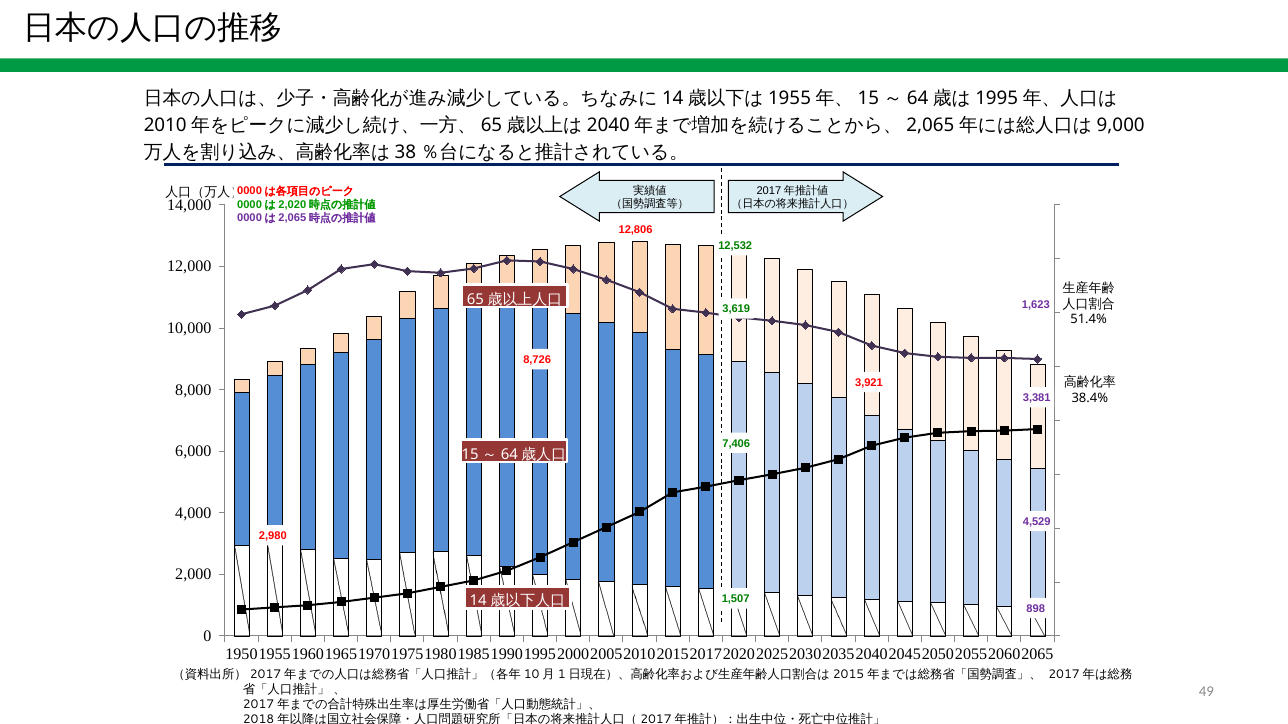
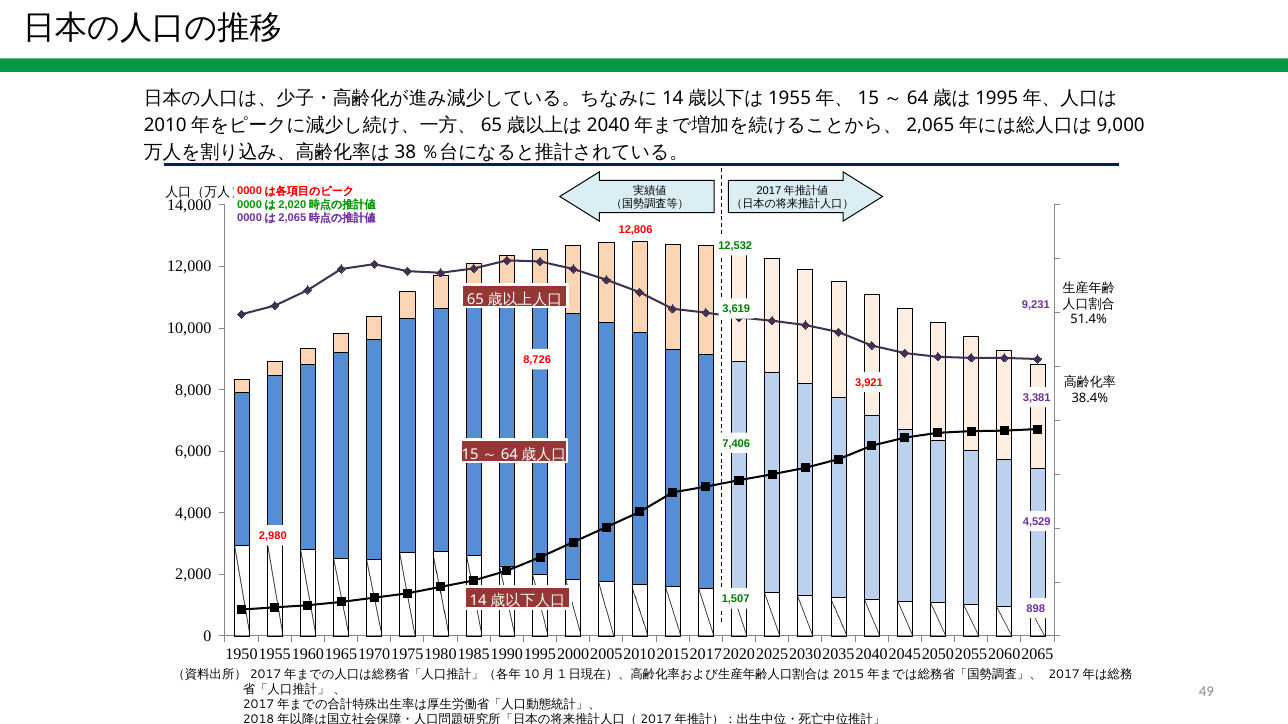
1,623: 1,623 -> 9,231 (1036, 305)
